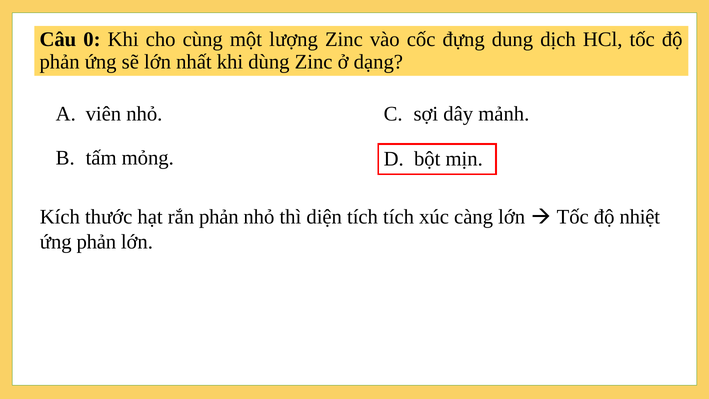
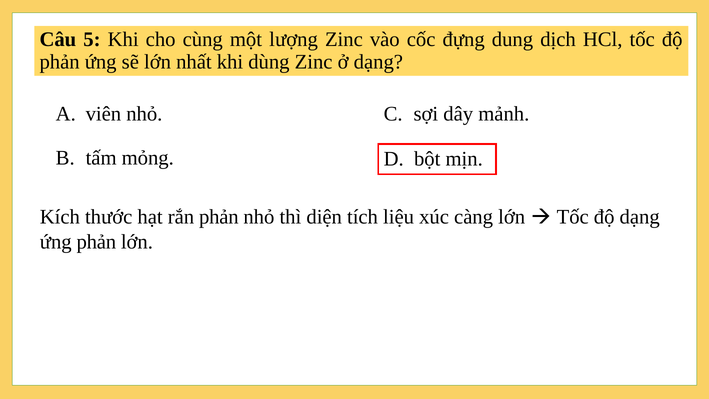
0: 0 -> 5 (92, 40)
tích tích: tích -> liệu (399, 217)
độ nhiệt: nhiệt -> dạng (640, 217)
